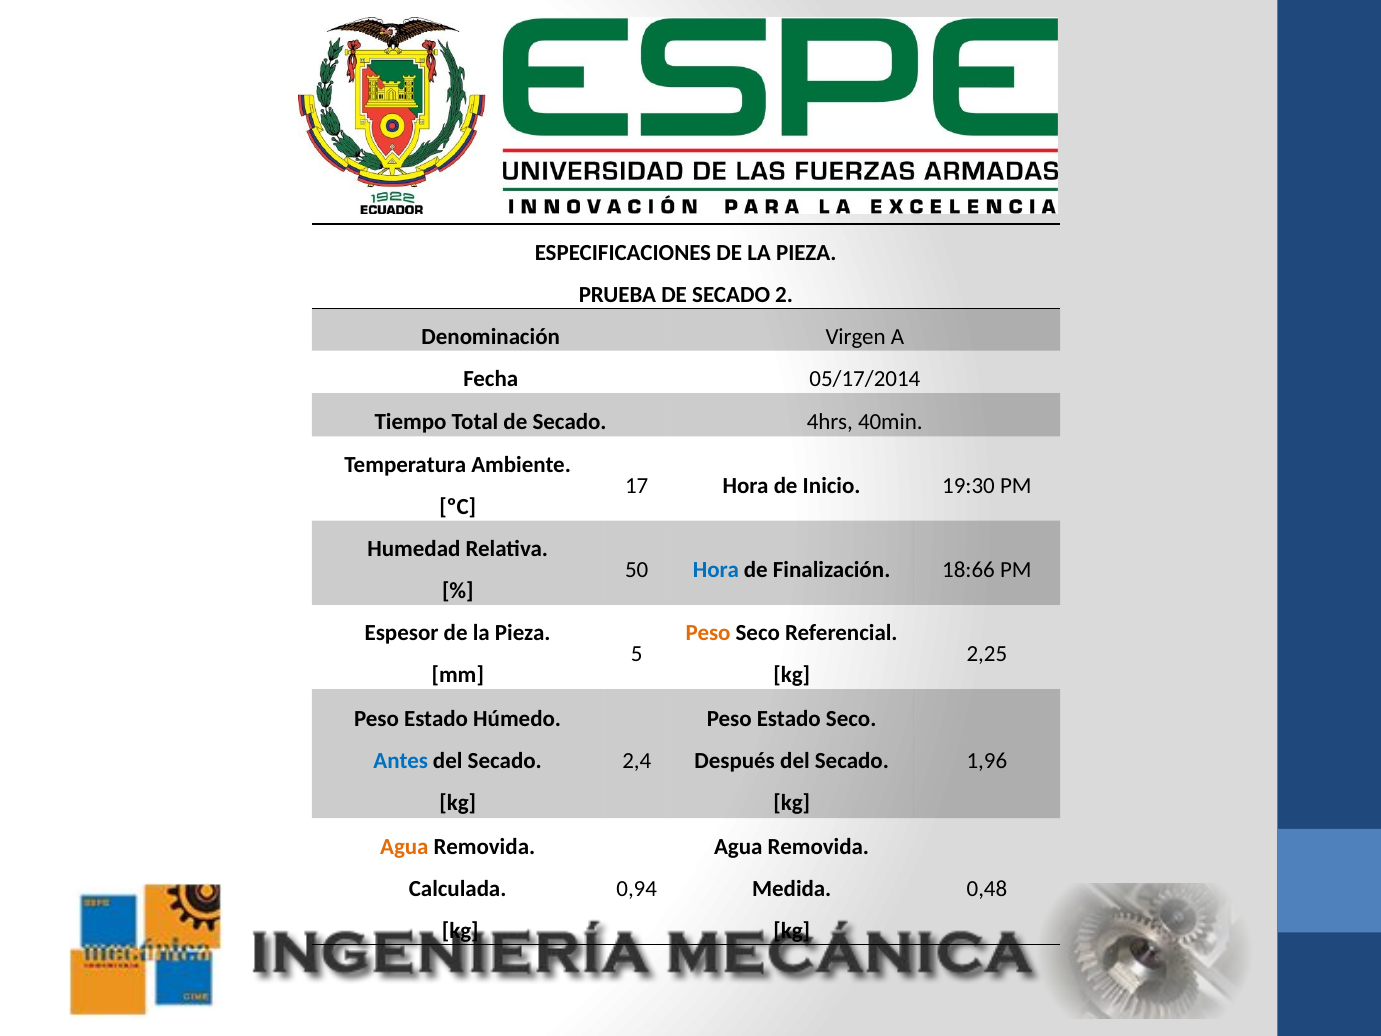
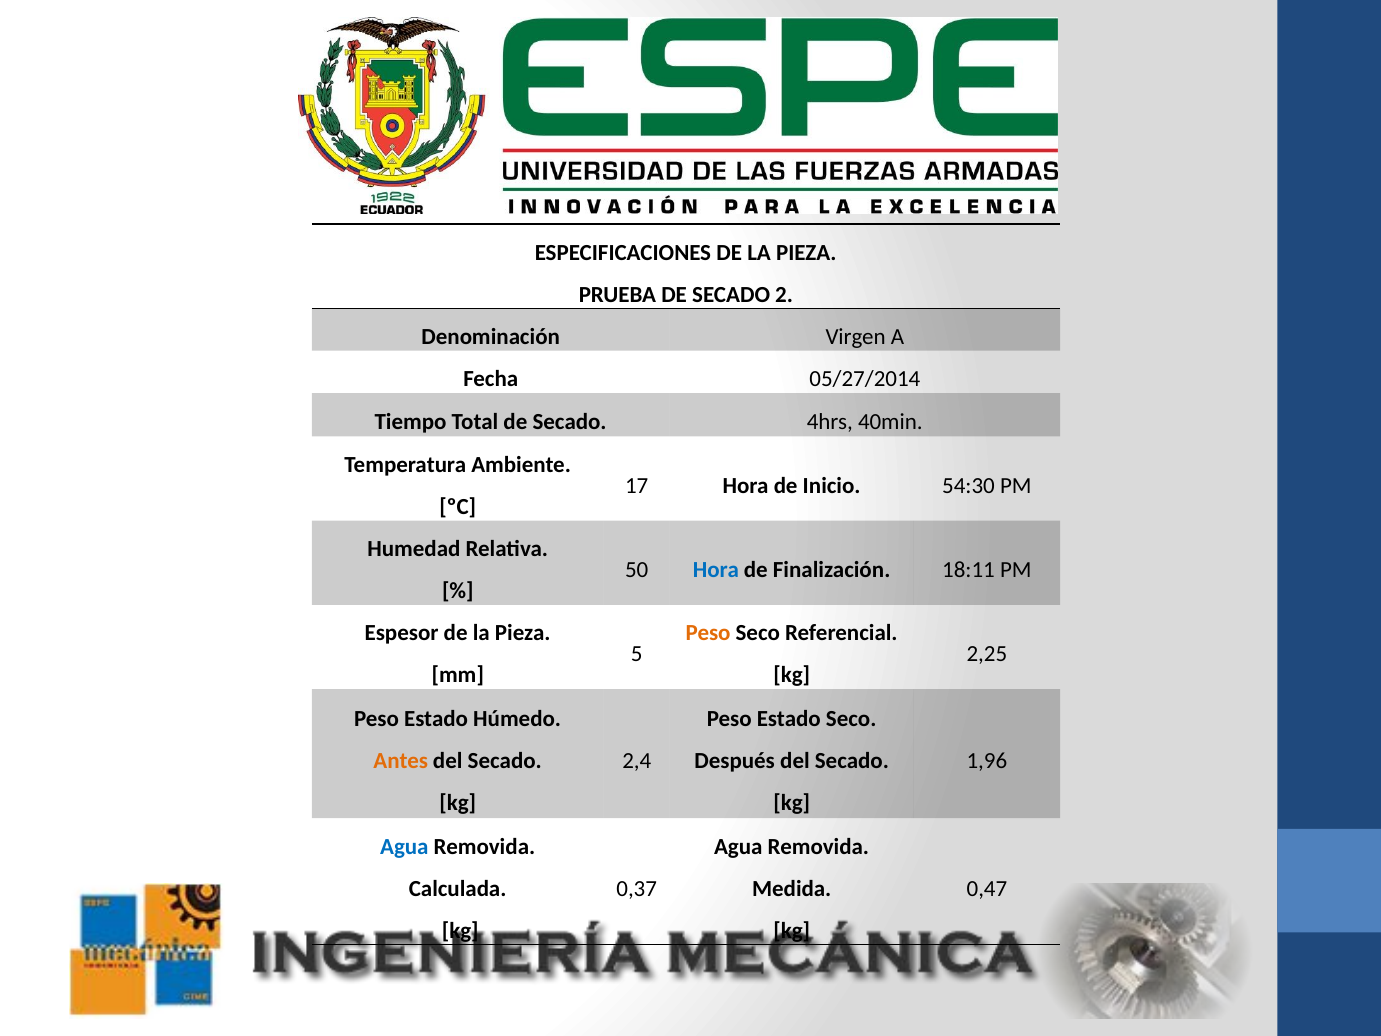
05/17/2014: 05/17/2014 -> 05/27/2014 (865, 379)
19:30: 19:30 -> 54:30 (969, 486)
18:66: 18:66 -> 18:11 (969, 570)
Antes colour: blue -> orange (401, 761)
Agua colour: orange -> blue (404, 846)
0,94: 0,94 -> 0,37 (637, 888)
0,48: 0,48 -> 0,47 (987, 888)
